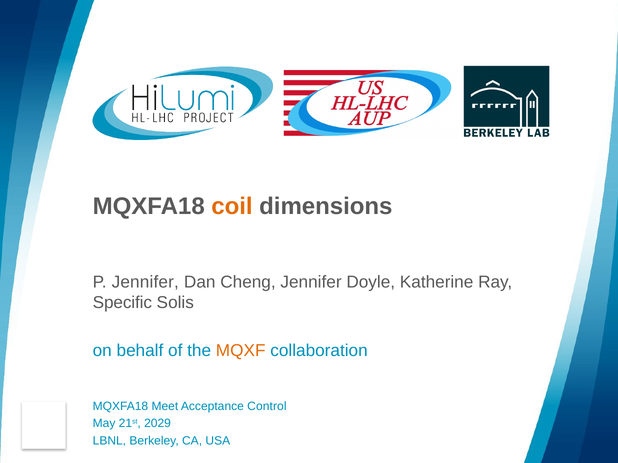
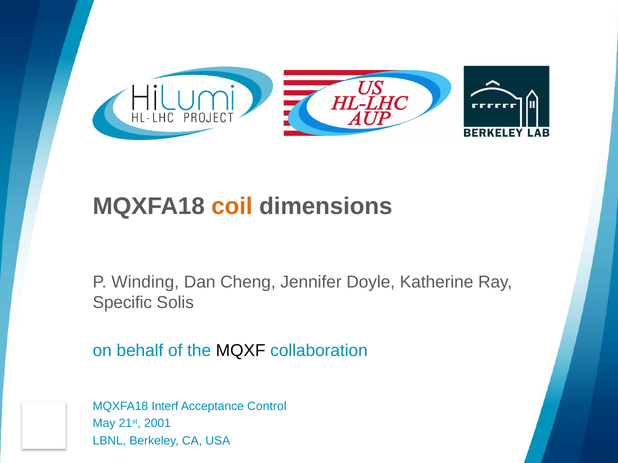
P Jennifer: Jennifer -> Winding (145, 282)
MQXF colour: orange -> black (241, 351)
Meet: Meet -> Interf (165, 407)
2029: 2029 -> 2001 (158, 424)
